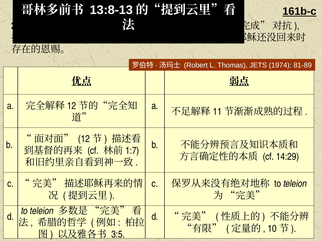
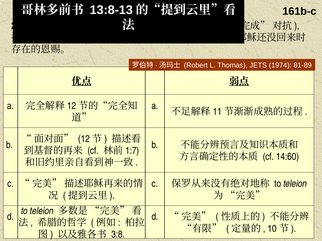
161b-c underline: present -> none (299, 11)
14:29: 14:29 -> 14:60 (288, 157)
3:5: 3:5 -> 3:8 (118, 235)
